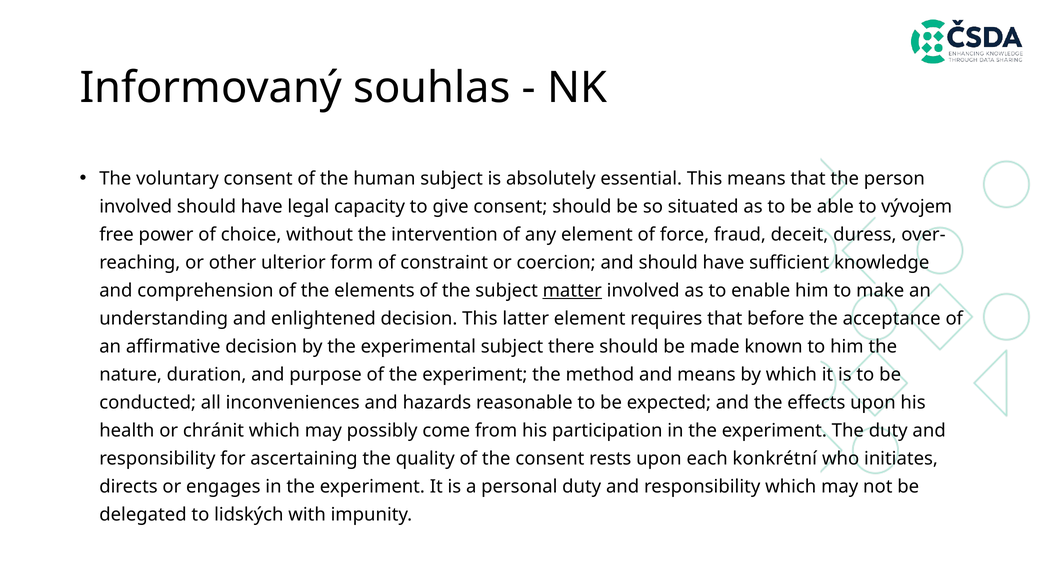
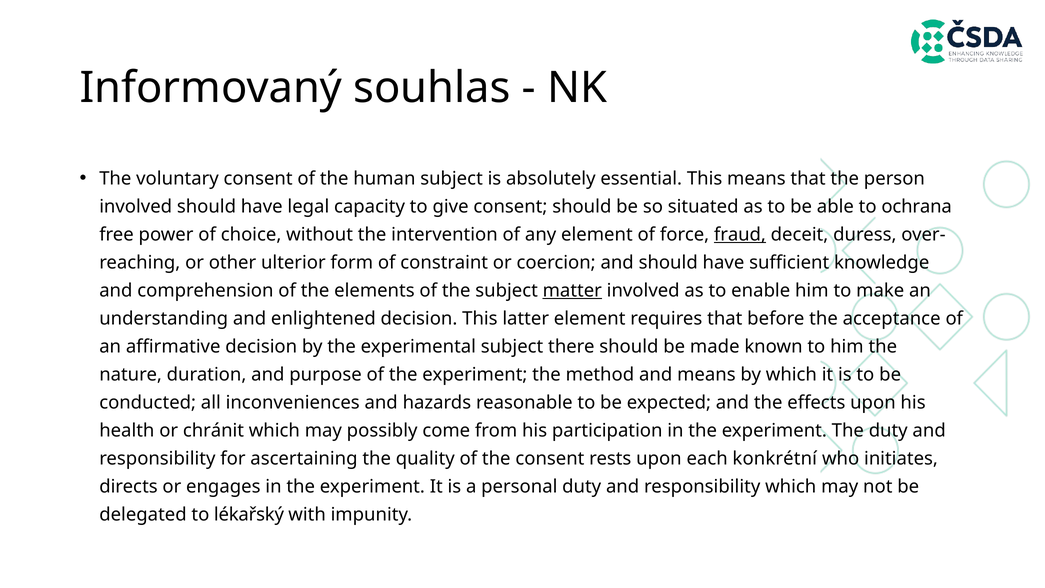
vývojem: vývojem -> ochrana (917, 207)
fraud underline: none -> present (740, 235)
lidských: lidských -> lékařský (249, 514)
